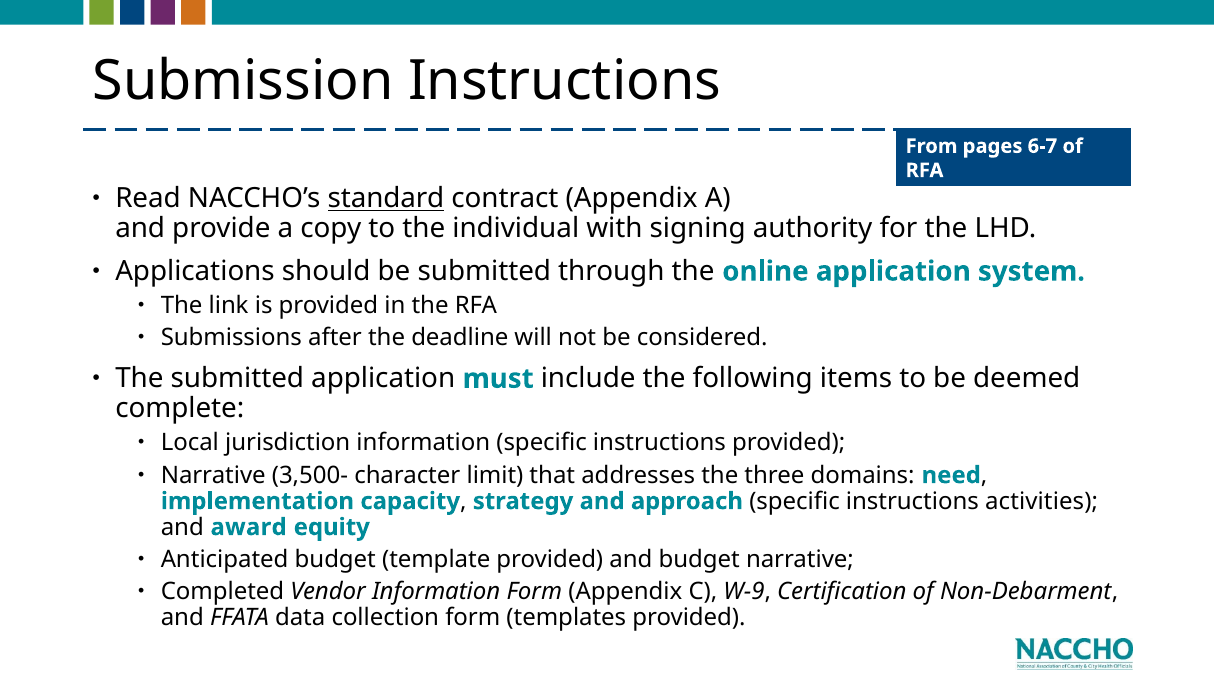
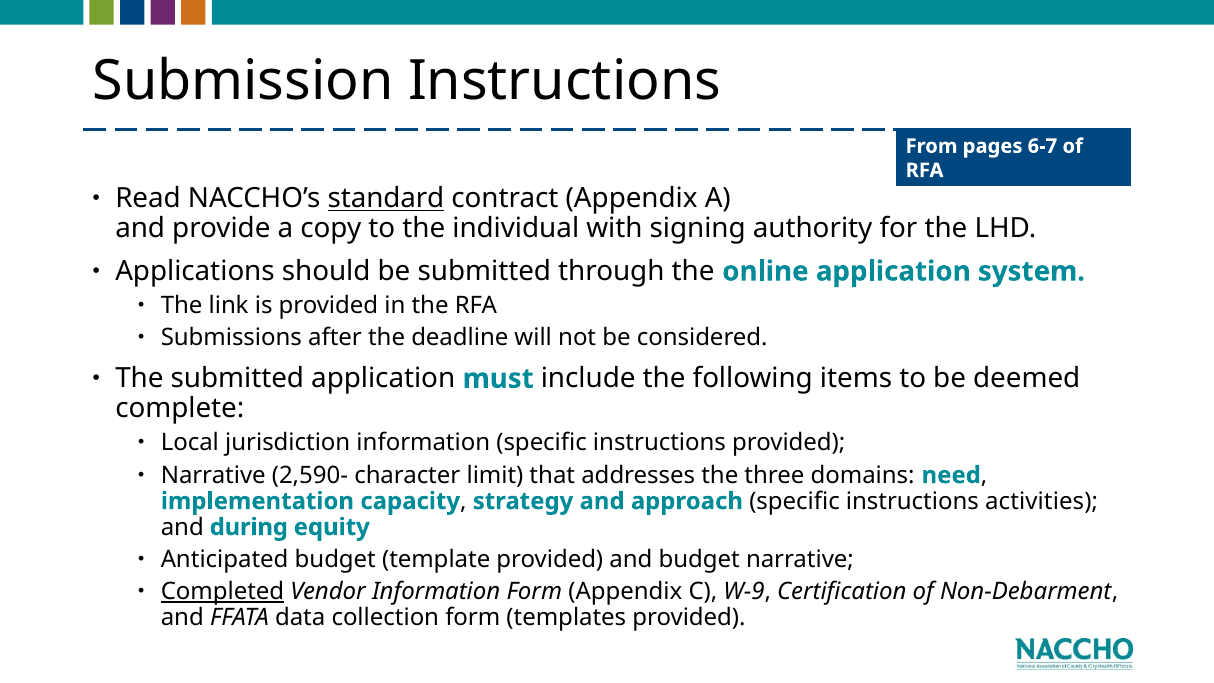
3,500-: 3,500- -> 2,590- (310, 475)
award: award -> during (249, 527)
Completed underline: none -> present (223, 592)
